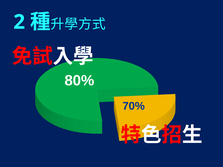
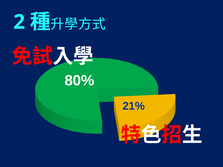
70%: 70% -> 21% (134, 106)
